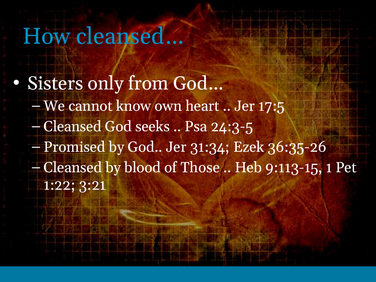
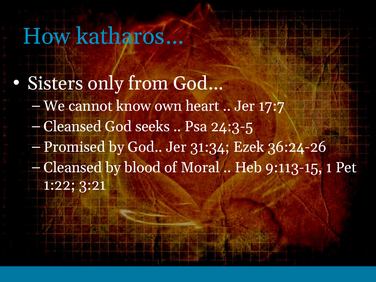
cleansed…: cleansed… -> katharos… (130, 36)
17:5: 17:5 -> 17:7 (272, 106)
36:35-26: 36:35-26 -> 36:24-26 (297, 147)
Those: Those -> Moral (200, 168)
